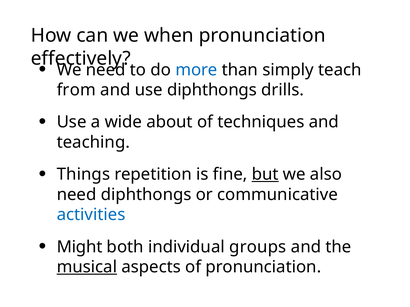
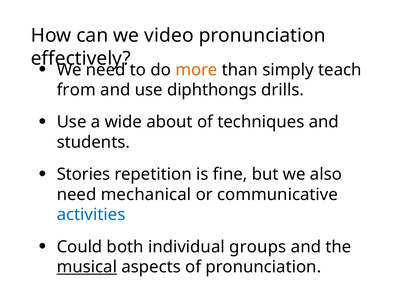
when: when -> video (169, 36)
more colour: blue -> orange (196, 70)
teaching: teaching -> students (93, 142)
Things: Things -> Stories (84, 175)
but underline: present -> none (265, 175)
need diphthongs: diphthongs -> mechanical (146, 195)
Might: Might -> Could (80, 247)
